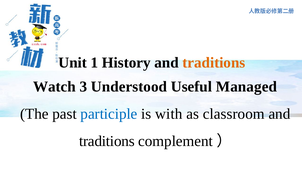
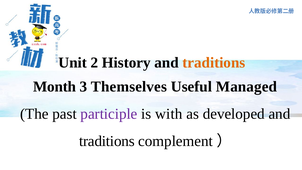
1: 1 -> 2 (94, 63)
Watch: Watch -> Month (55, 87)
Understood: Understood -> Themselves (129, 87)
participle colour: blue -> purple (109, 114)
classroom: classroom -> developed (234, 114)
